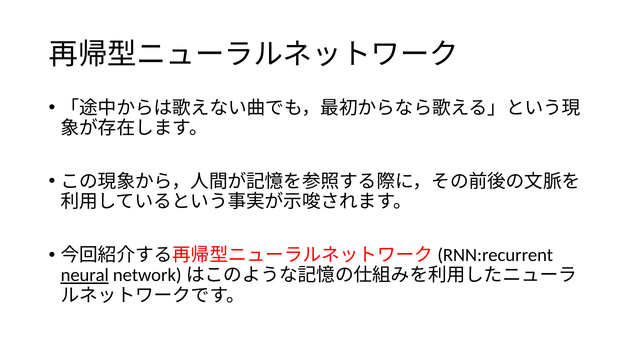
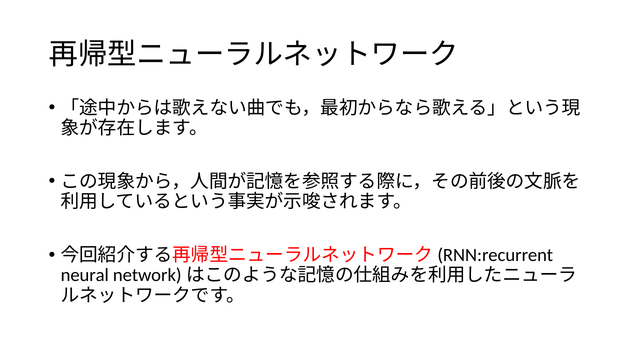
neural underline: present -> none (85, 276)
